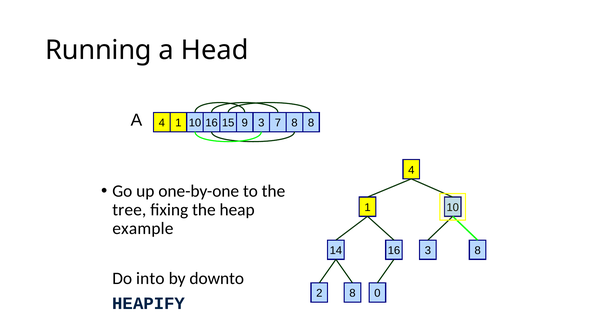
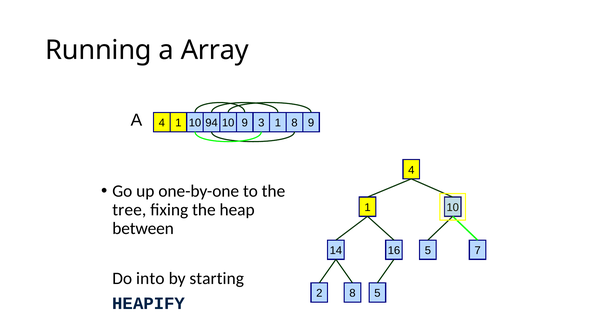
Head: Head -> Array (215, 50)
10 16: 16 -> 94 (212, 123)
1 15: 15 -> 10 (228, 123)
3 7: 7 -> 1 (278, 123)
8 8: 8 -> 9 (311, 123)
example: example -> between (143, 228)
3: 3 -> 5 (428, 250)
14 8: 8 -> 7 (478, 250)
downto: downto -> starting (217, 278)
8 0: 0 -> 5 (377, 293)
